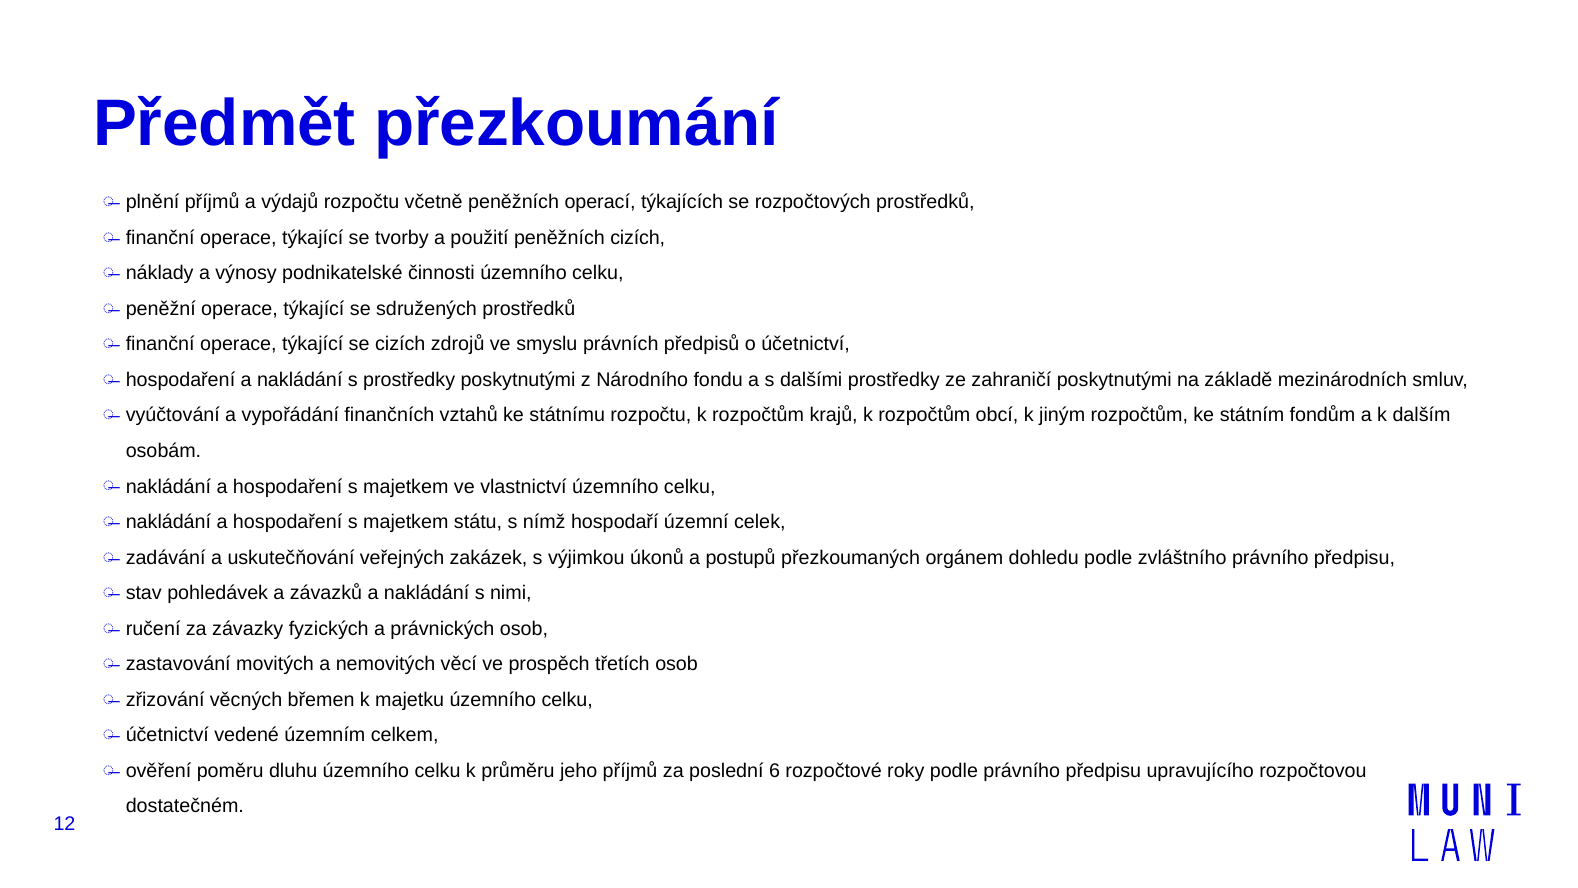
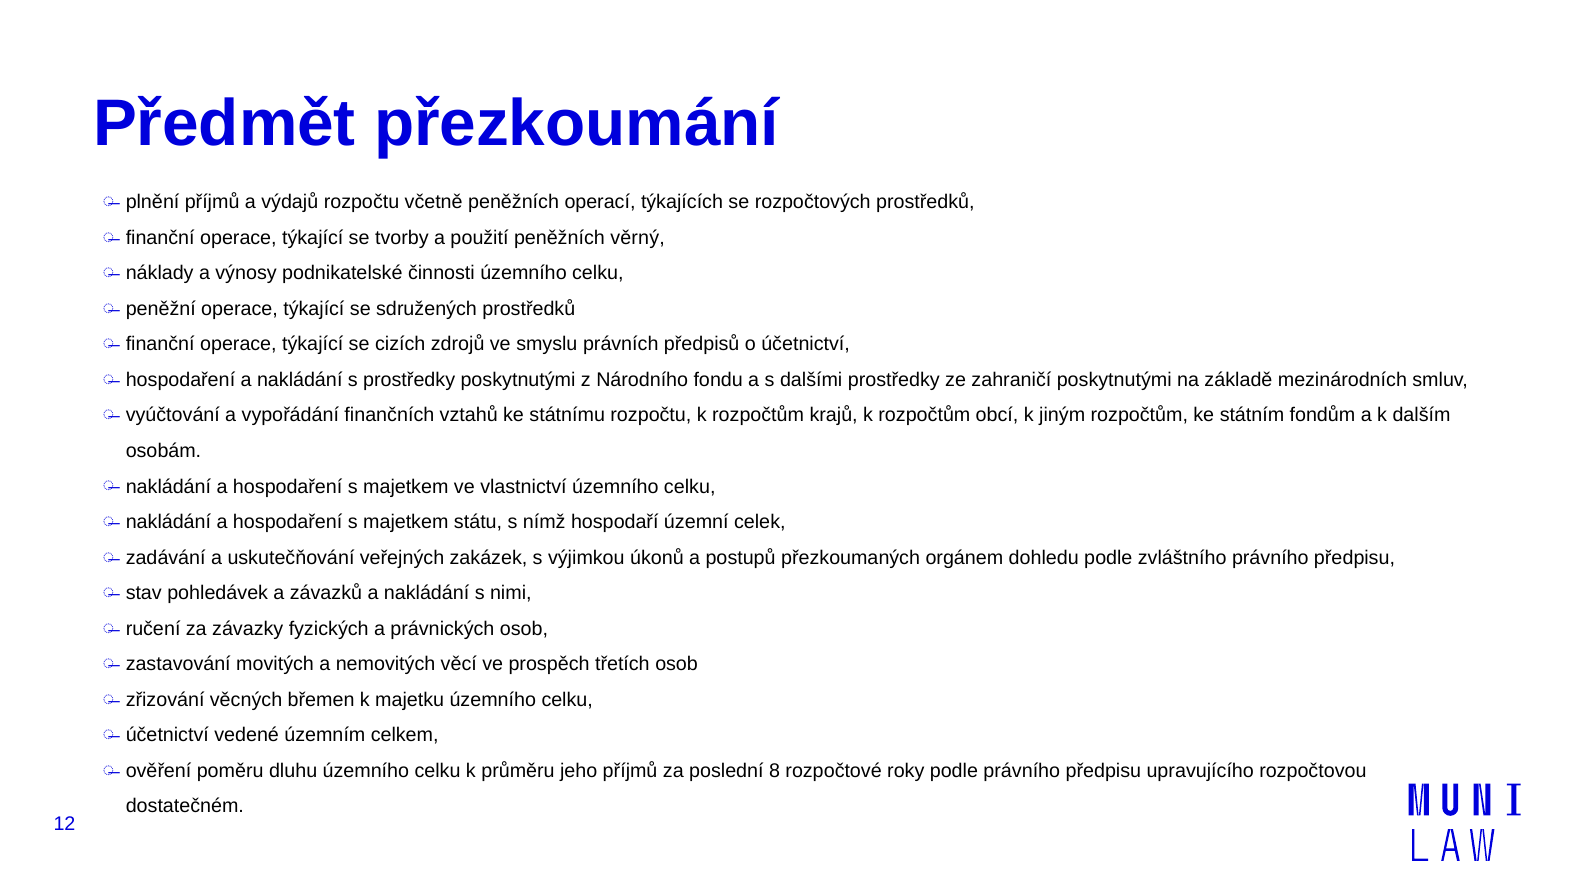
peněžních cizích: cizích -> věrný (638, 238)
6: 6 -> 8 (775, 770)
